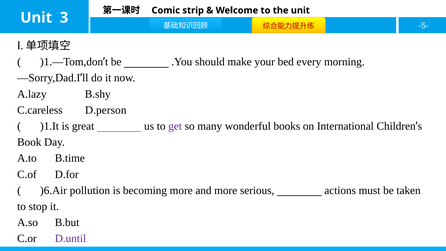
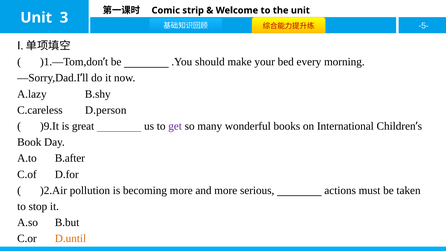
)1.It: )1.It -> )9.It (50, 126)
B.time: B.time -> B.after (70, 158)
)6.Air: )6.Air -> )2.Air (54, 190)
D.until colour: purple -> orange (70, 238)
